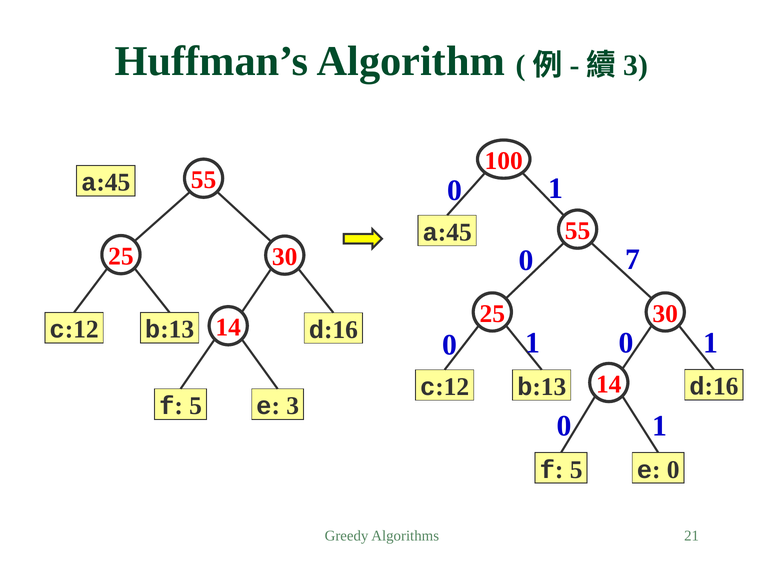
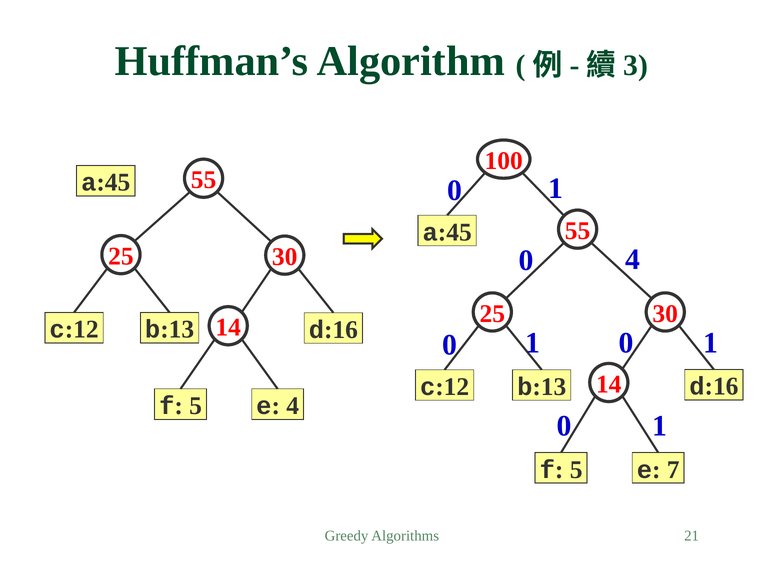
0 7: 7 -> 4 (633, 259)
3: 3 -> 4 (293, 406)
0: 0 -> 7 (673, 470)
